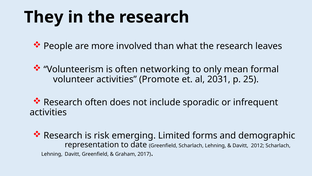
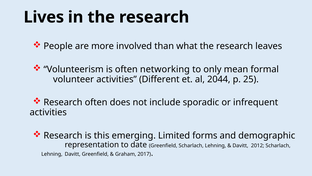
They: They -> Lives (44, 17)
Promote: Promote -> Different (159, 79)
2031: 2031 -> 2044 (219, 79)
risk: risk -> this (102, 135)
